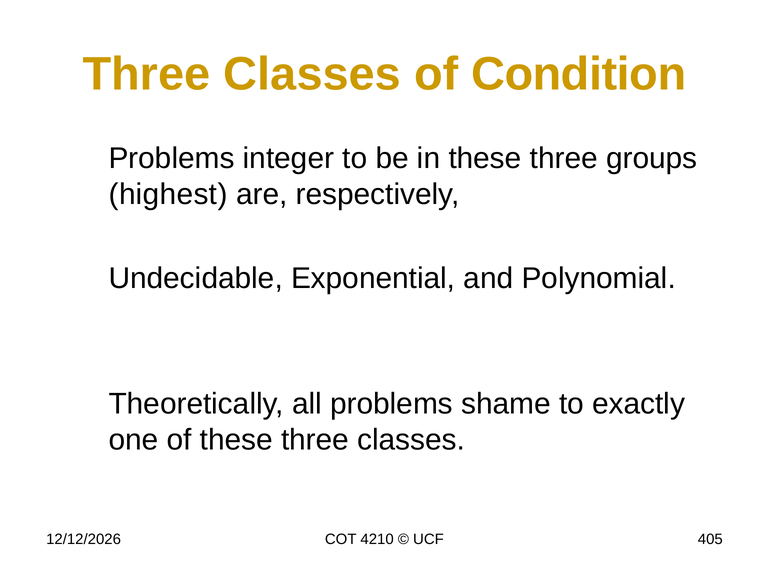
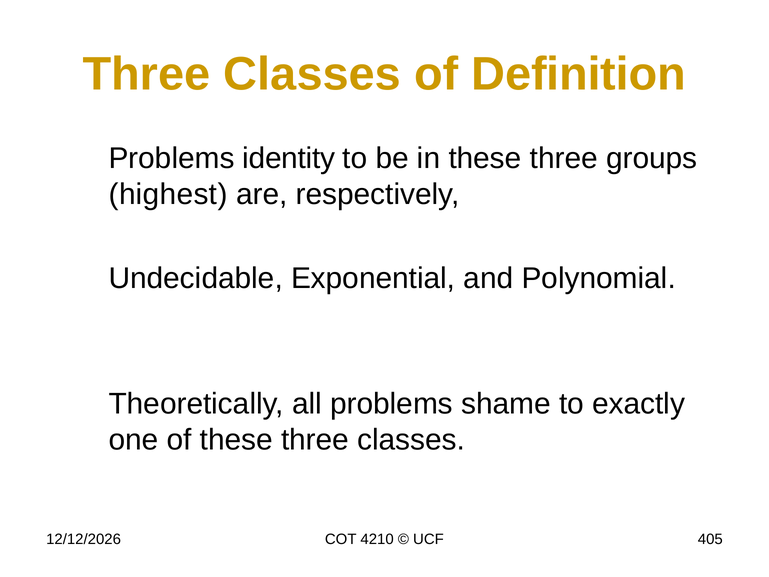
Condition: Condition -> Definition (579, 74)
integer: integer -> identity (289, 158)
